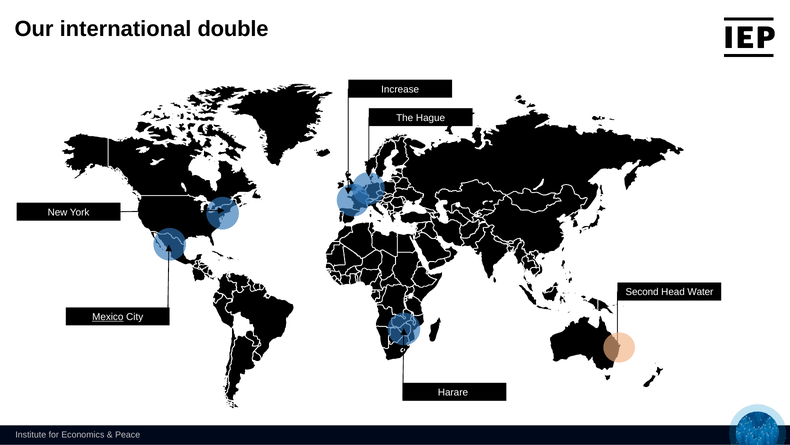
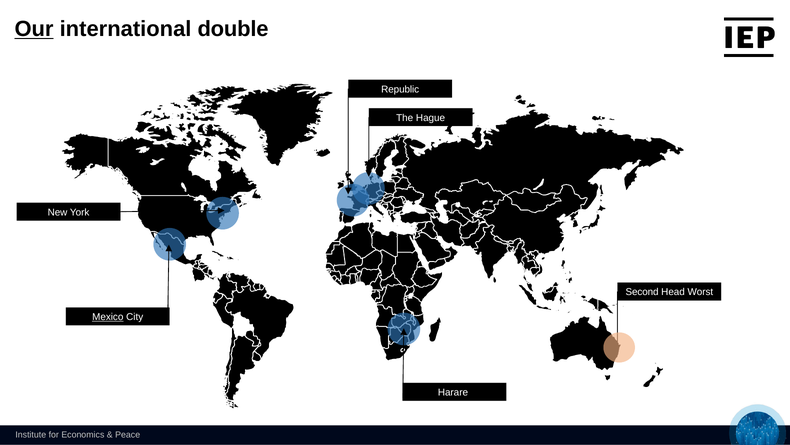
Our underline: none -> present (34, 29)
Increase: Increase -> Republic (400, 89)
Water: Water -> Worst (700, 292)
